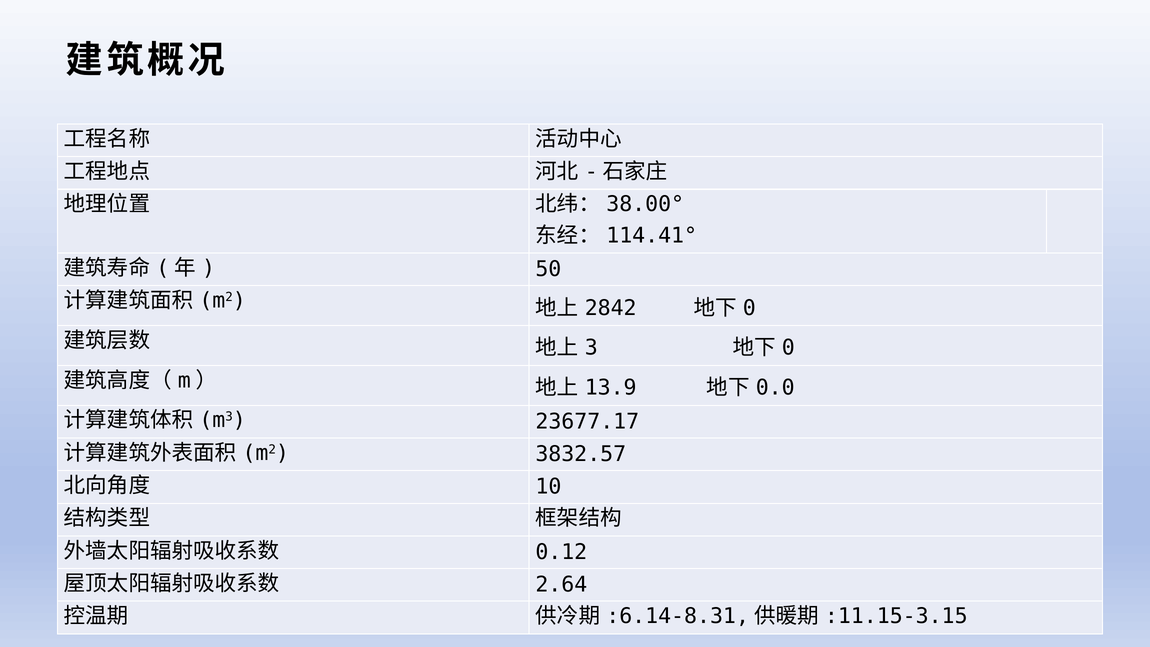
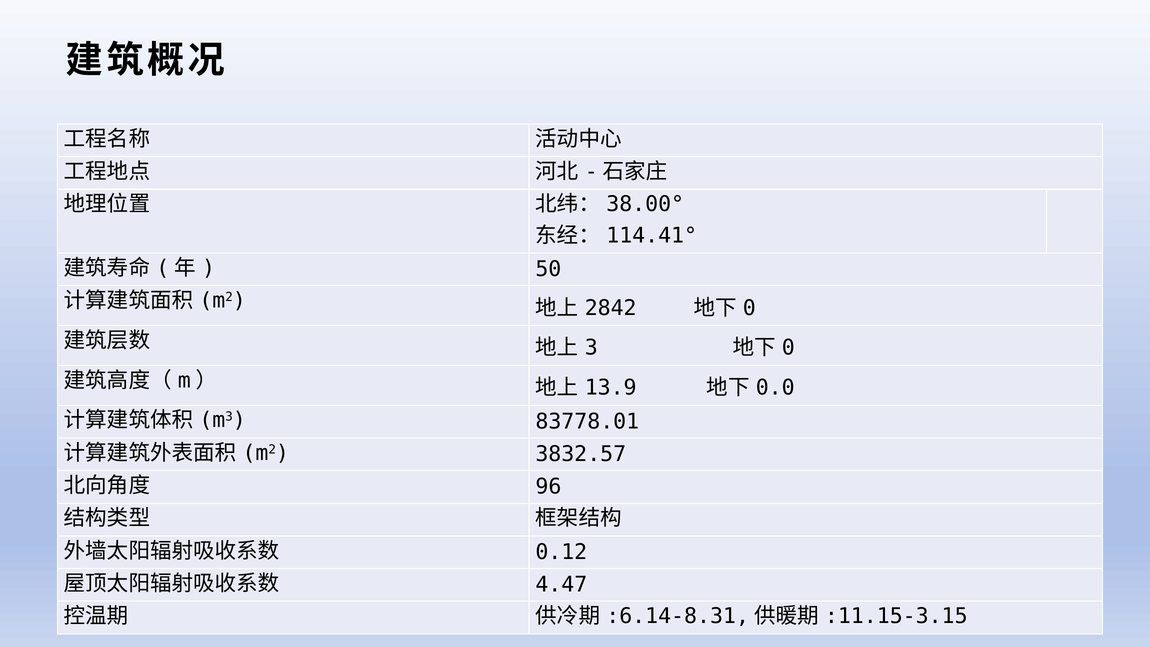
23677.17: 23677.17 -> 83778.01 (587, 421)
10: 10 -> 96 (548, 487)
2.64: 2.64 -> 4.47 (561, 585)
